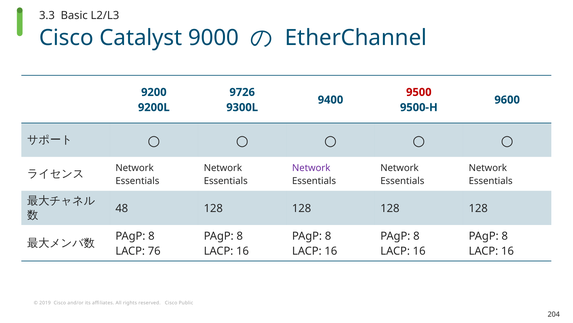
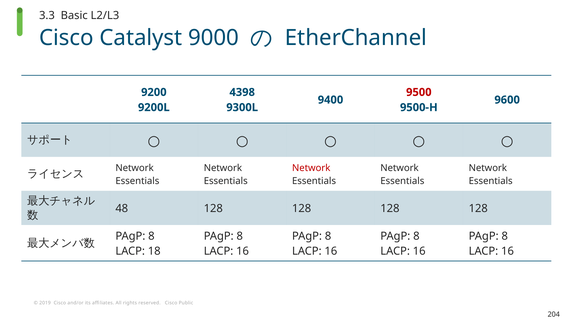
9726: 9726 -> 4398 (242, 92)
Network colour: purple -> red (311, 168)
76: 76 -> 18 (154, 251)
